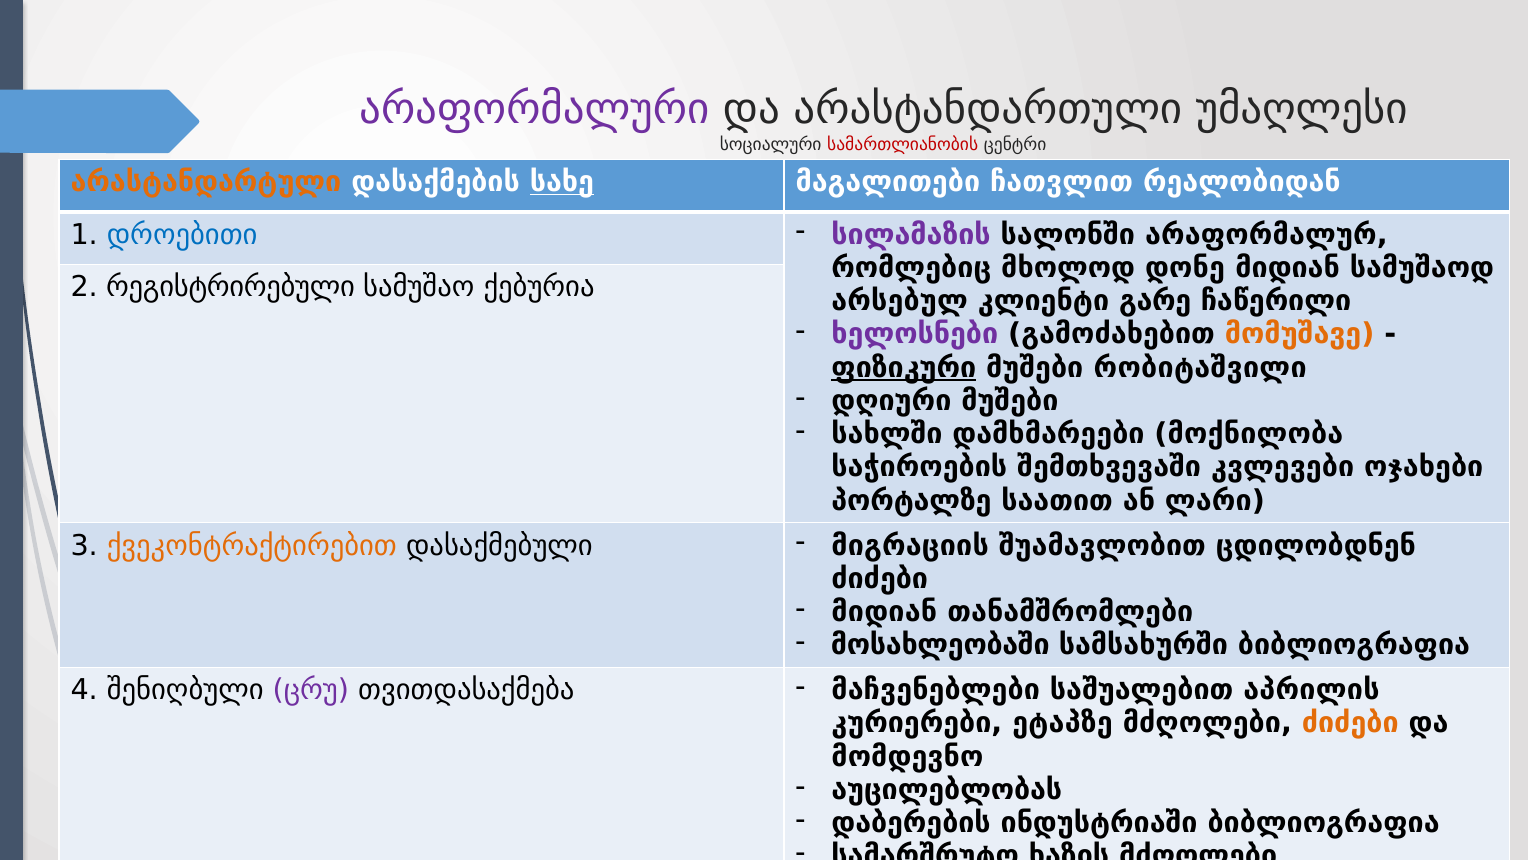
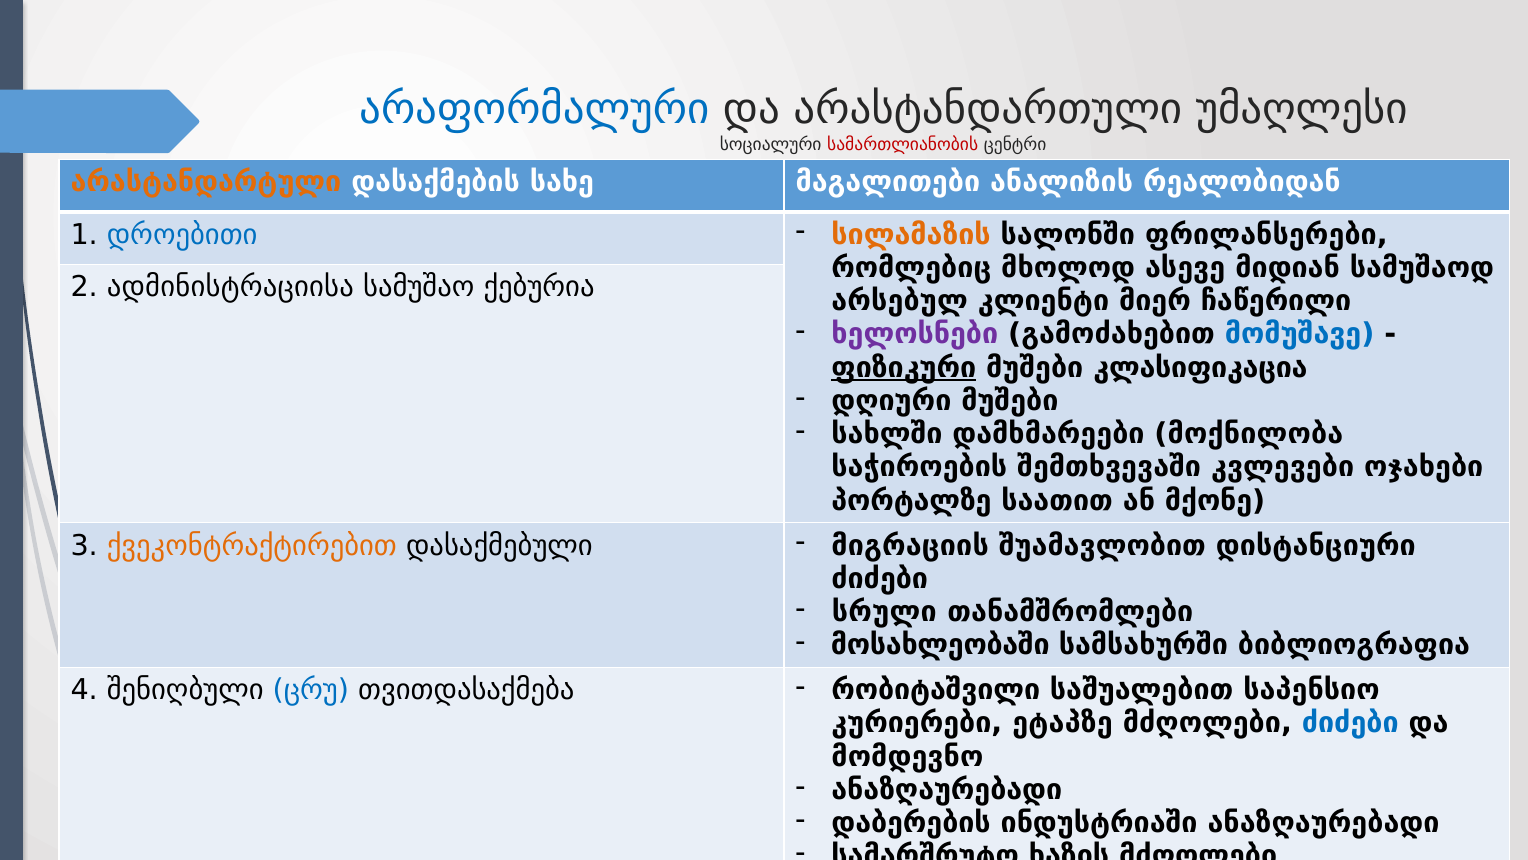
არაფორმალური colour: purple -> blue (534, 110)
სახე underline: present -> none (562, 182)
ჩათვლით: ჩათვლით -> ანალიზის (1062, 182)
სილამაზის colour: purple -> orange (911, 234)
არაფორმალურ: არაფორმალურ -> ფრილანსერები (1266, 234)
დონე: დონე -> ასევე (1185, 268)
რეგისტრირებული: რეგისტრირებული -> ადმინისტრაციისა (230, 287)
გარე: გარე -> მიერ (1155, 301)
მომუშავე colour: orange -> blue (1300, 334)
რობიტაშვილი: რობიტაშვილი -> კლასიფიკაცია (1200, 367)
ლარი: ლარი -> მქონე (1215, 500)
ცდილობდნენ: ცდილობდნენ -> დისტანციური (1316, 545)
მიდიან: მიდიან -> სრული (884, 612)
ცრუ colour: purple -> blue (311, 690)
მაჩვენებლები: მაჩვენებლები -> რობიტაშვილი (936, 690)
აპრილის: აპრილის -> საპენსიო (1312, 690)
ძიძები colour: orange -> blue (1350, 723)
აუცილებლობას: აუცილებლობას -> ანაზღაურებადი (947, 789)
ინდუსტრიაში ბიბლიოგრაფია: ბიბლიოგრაფია -> ანაზღაურებადი (1324, 823)
